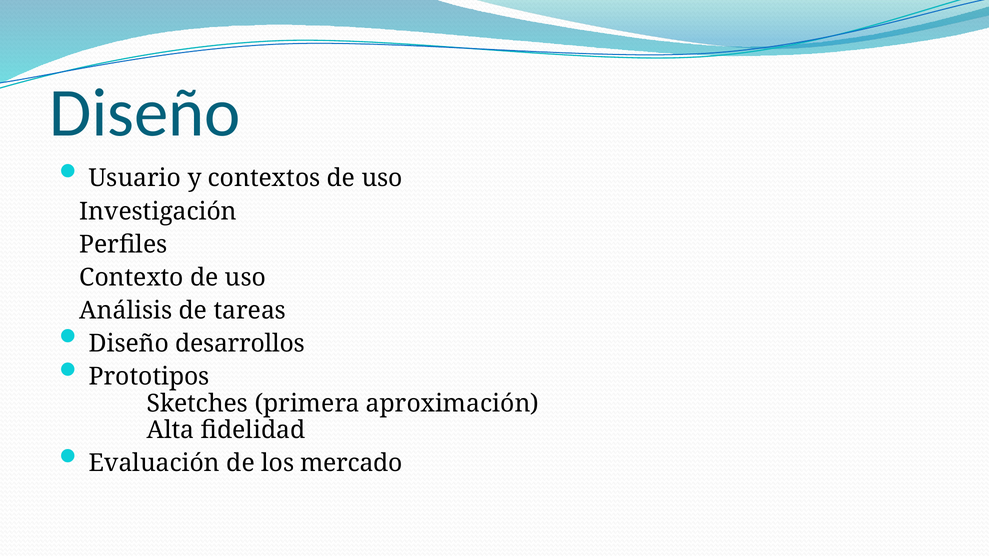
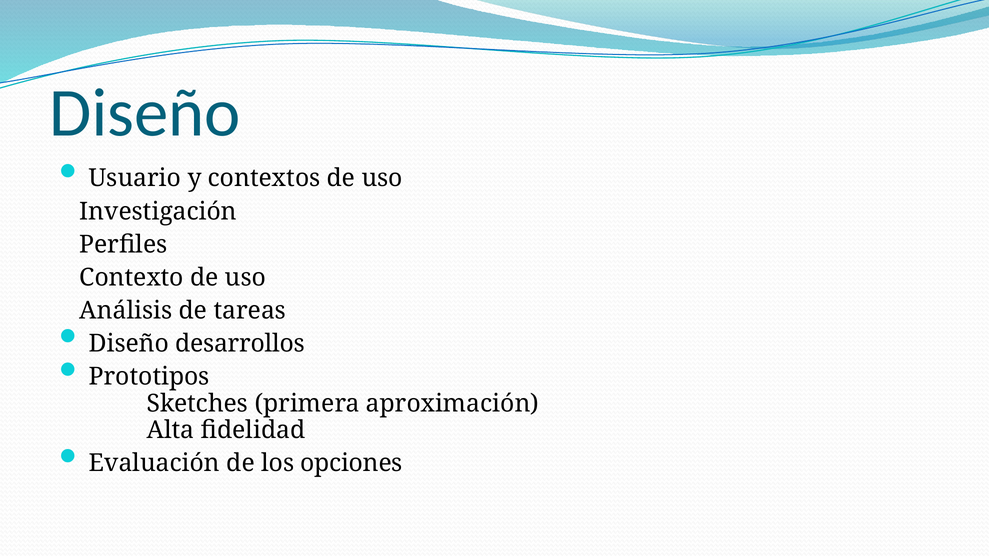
mercado: mercado -> opciones (351, 464)
